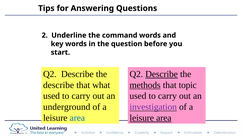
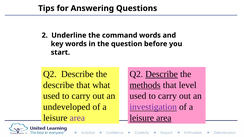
topic: topic -> level (188, 85)
underground: underground -> undeveloped (67, 107)
area colour: blue -> purple (77, 118)
